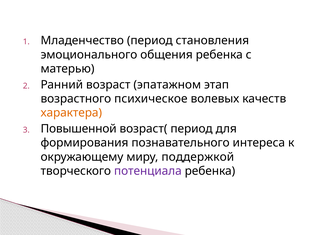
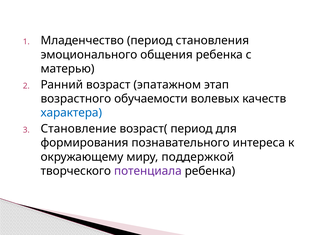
психическое: психическое -> обучаемости (151, 99)
характера colour: orange -> blue (71, 113)
Повышенной: Повышенной -> Становление (78, 129)
